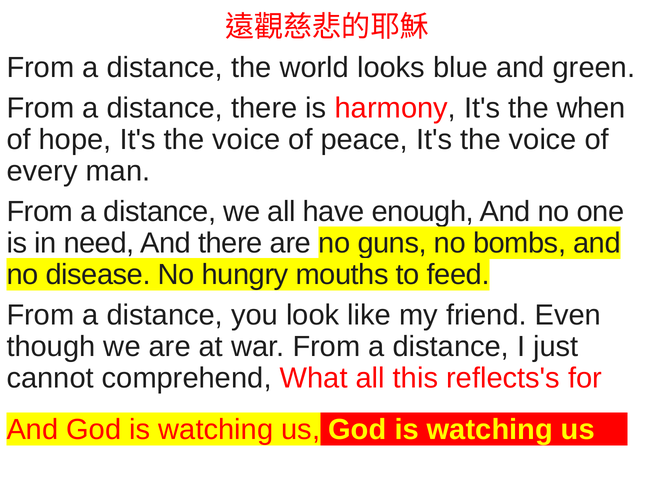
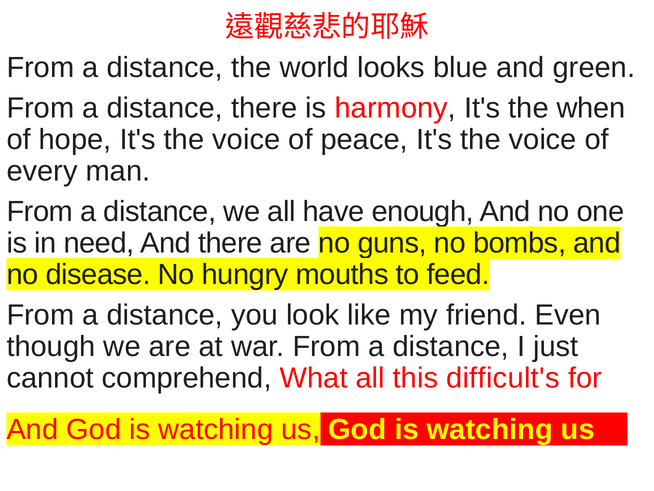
reflects's: reflects's -> difficult's (503, 378)
